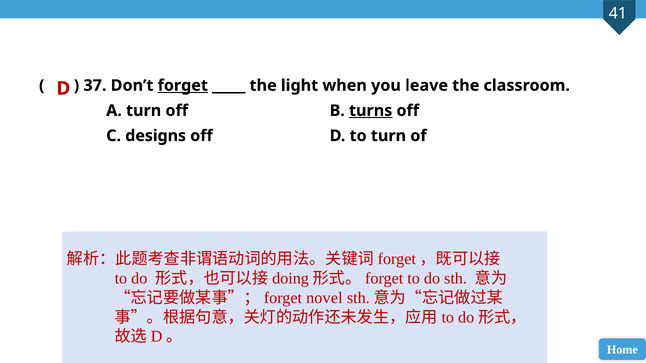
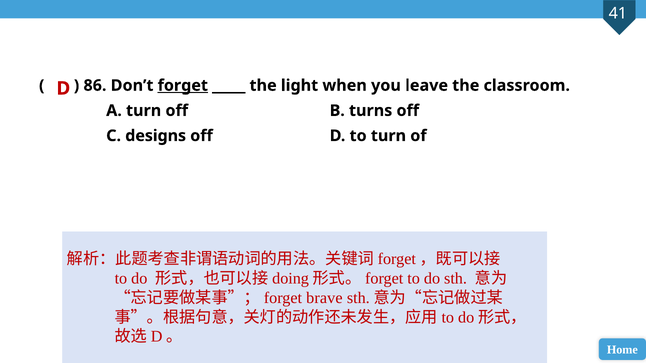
37: 37 -> 86 (95, 86)
turns underline: present -> none (371, 111)
novel: novel -> brave (324, 298)
